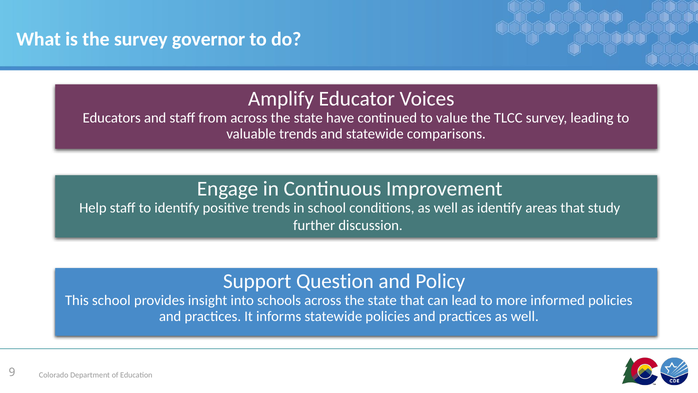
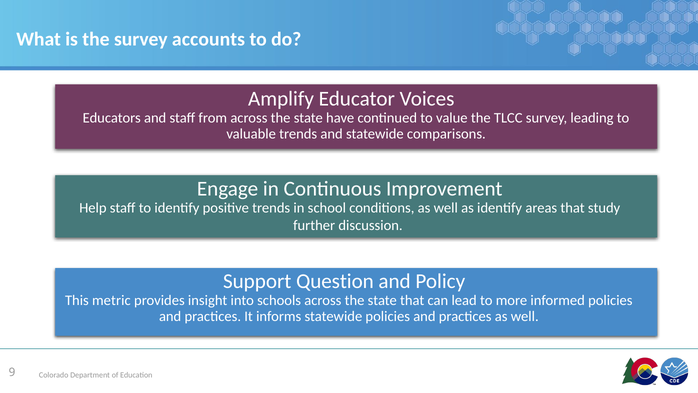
governor: governor -> accounts (208, 39)
This school: school -> metric (111, 300)
